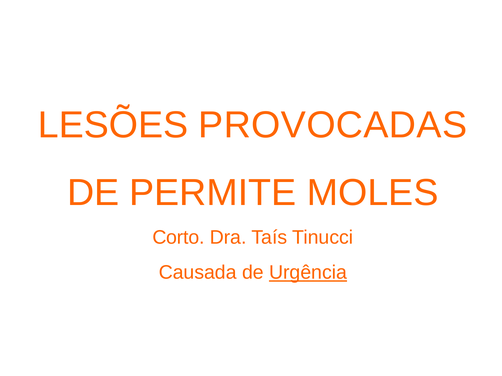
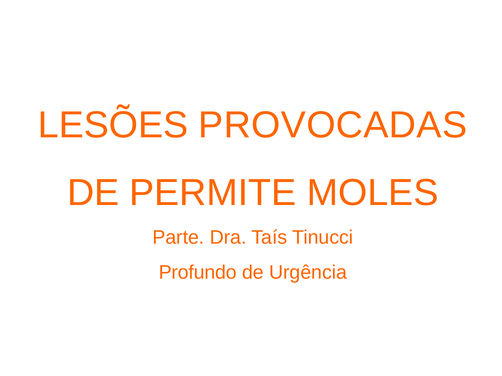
Corto: Corto -> Parte (178, 238)
Causada: Causada -> Profundo (198, 273)
Urgência underline: present -> none (308, 273)
